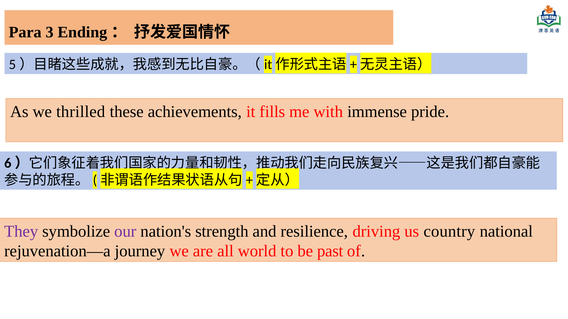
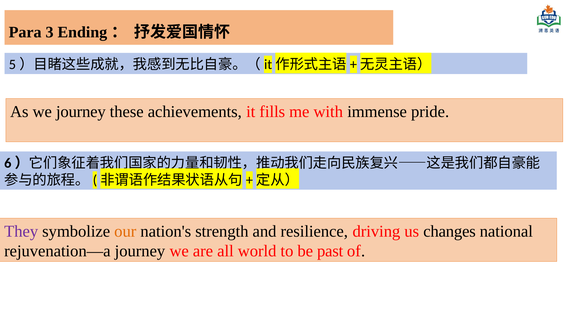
we thrilled: thrilled -> journey (81, 112)
our colour: purple -> orange (125, 232)
country: country -> changes (450, 232)
